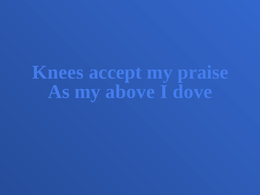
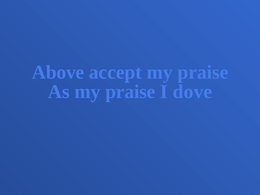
Knees: Knees -> Above (58, 72)
As my above: above -> praise (130, 92)
